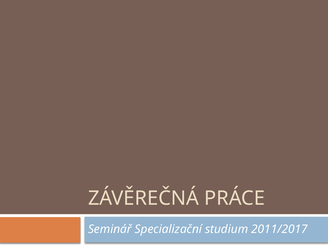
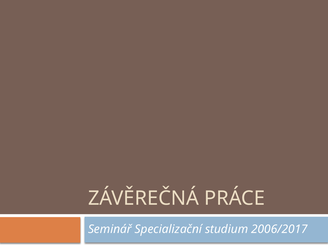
2011/2017: 2011/2017 -> 2006/2017 (279, 229)
